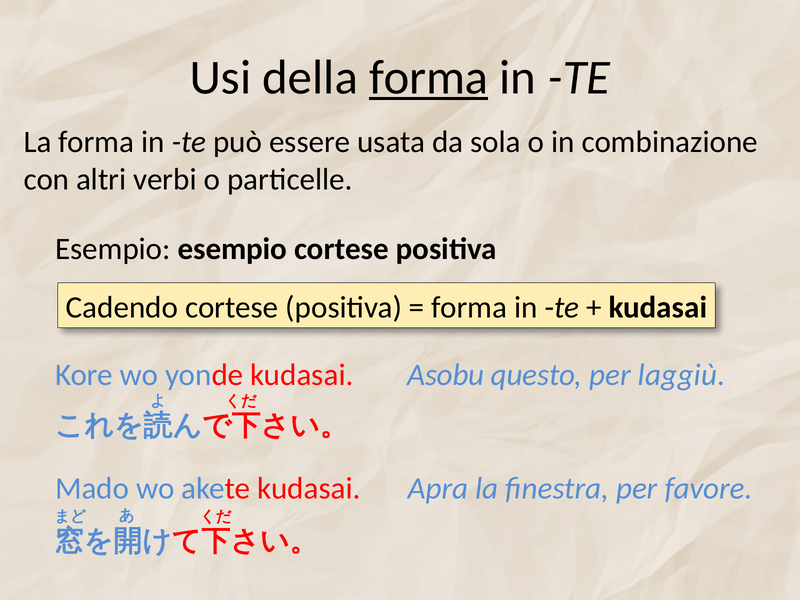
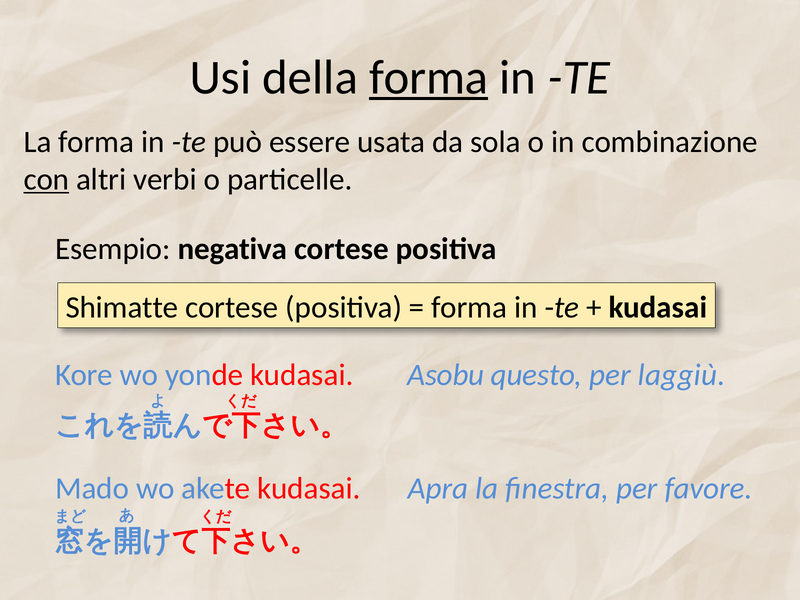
con underline: none -> present (46, 179)
Esempio esempio: esempio -> negativa (232, 249)
Cadendo: Cadendo -> Shimatte (122, 307)
